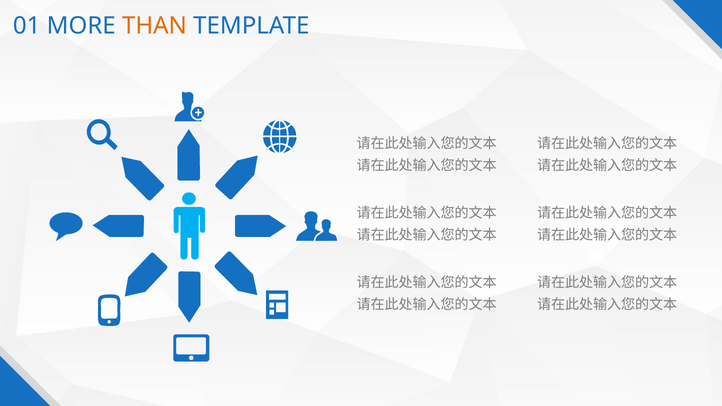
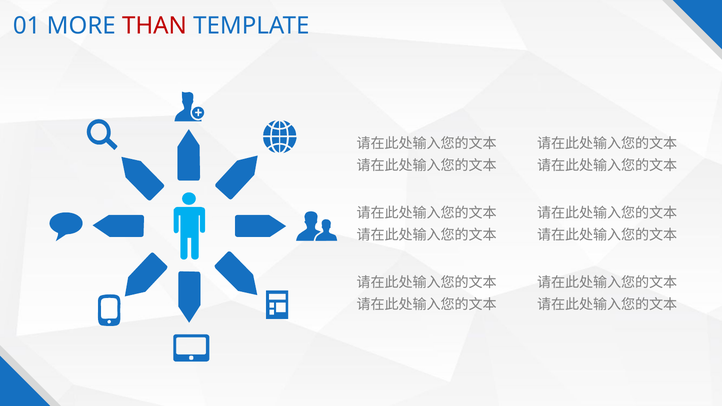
THAN colour: orange -> red (154, 26)
